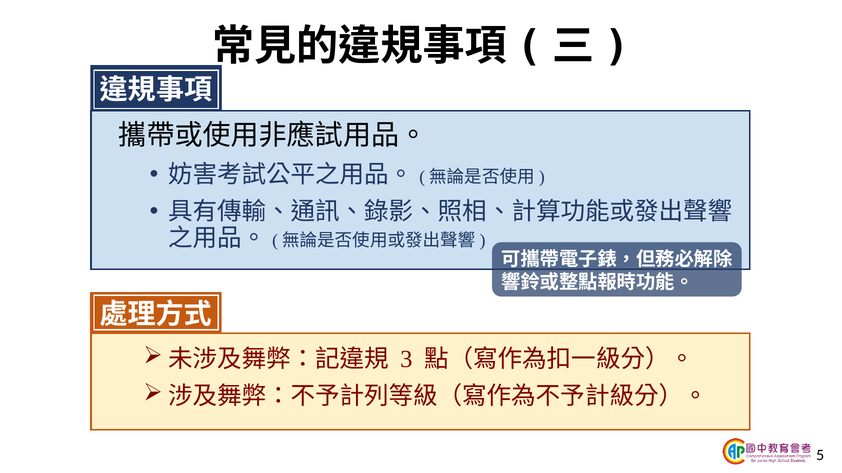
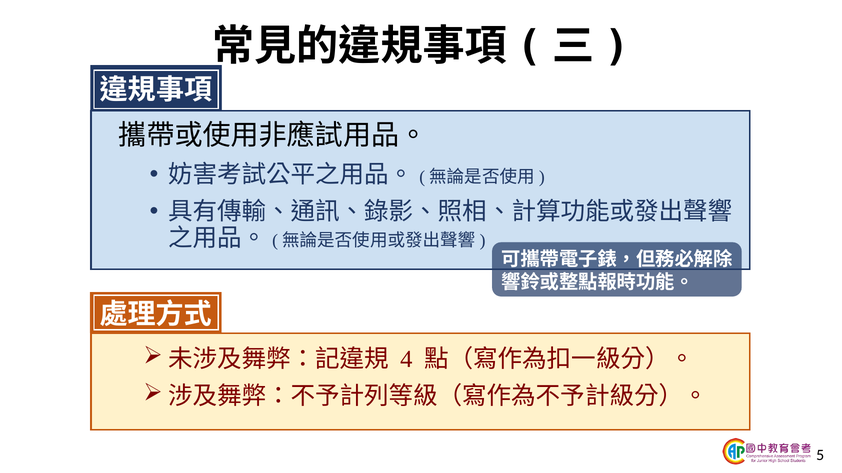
3: 3 -> 4 (406, 360)
